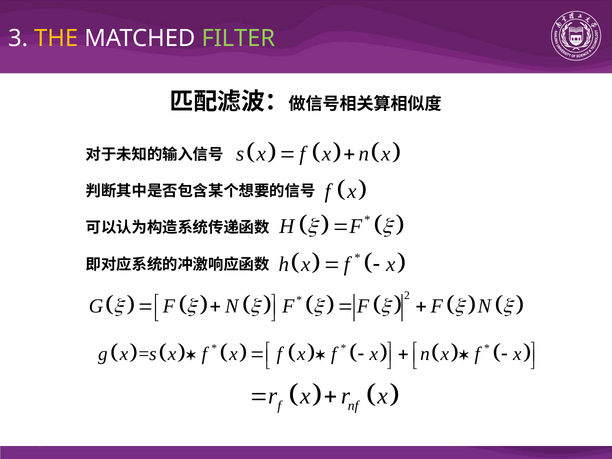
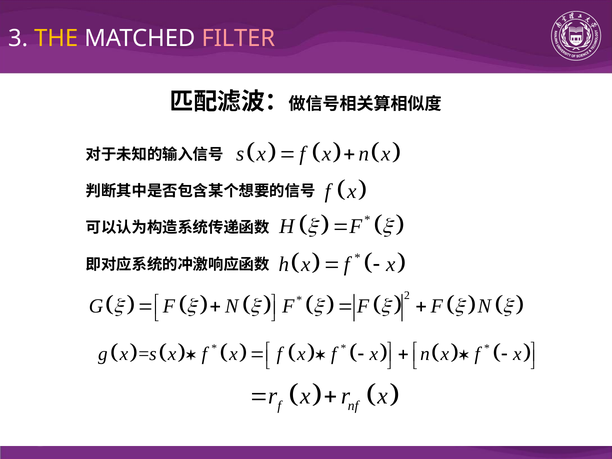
FILTER colour: light green -> pink (238, 39)
